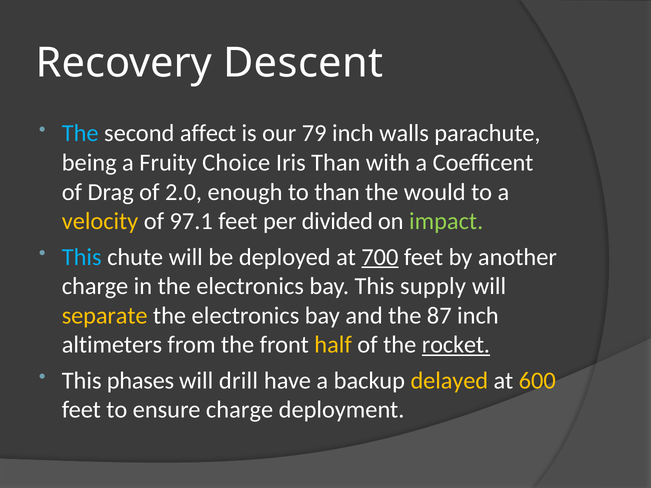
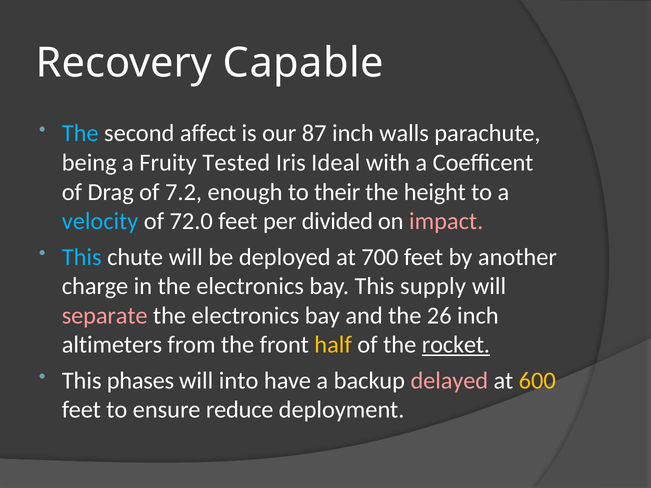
Descent: Descent -> Capable (303, 63)
79: 79 -> 87 (314, 133)
Choice: Choice -> Tested (236, 163)
Iris Than: Than -> Ideal (336, 163)
2.0: 2.0 -> 7.2 (184, 192)
to than: than -> their (337, 192)
would: would -> height (435, 192)
velocity colour: yellow -> light blue (100, 221)
97.1: 97.1 -> 72.0 (191, 221)
impact colour: light green -> pink (446, 221)
700 underline: present -> none (380, 257)
separate colour: yellow -> pink (105, 316)
87: 87 -> 26 (439, 316)
drill: drill -> into (239, 381)
delayed colour: yellow -> pink (449, 381)
ensure charge: charge -> reduce (240, 410)
